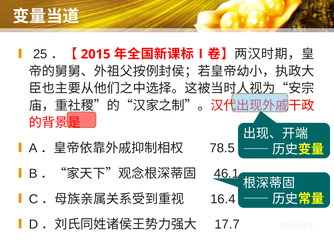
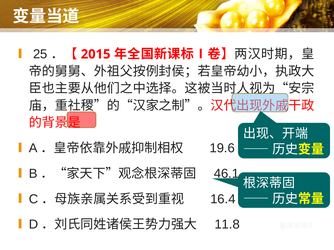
78.5: 78.5 -> 19.6 (222, 148)
17.7: 17.7 -> 11.8 (227, 225)
